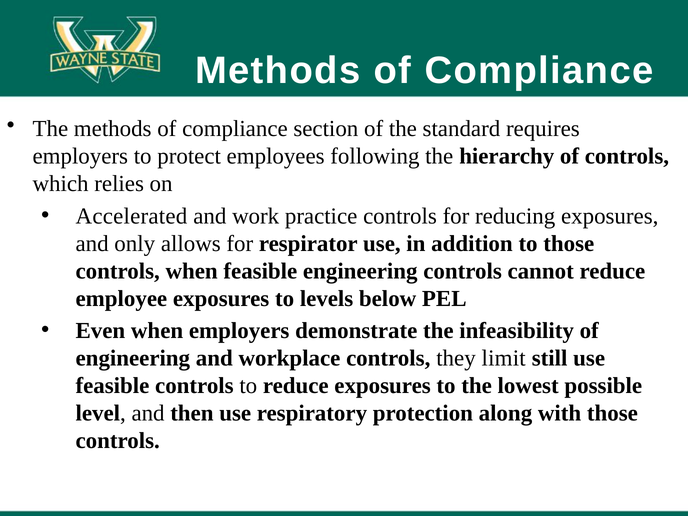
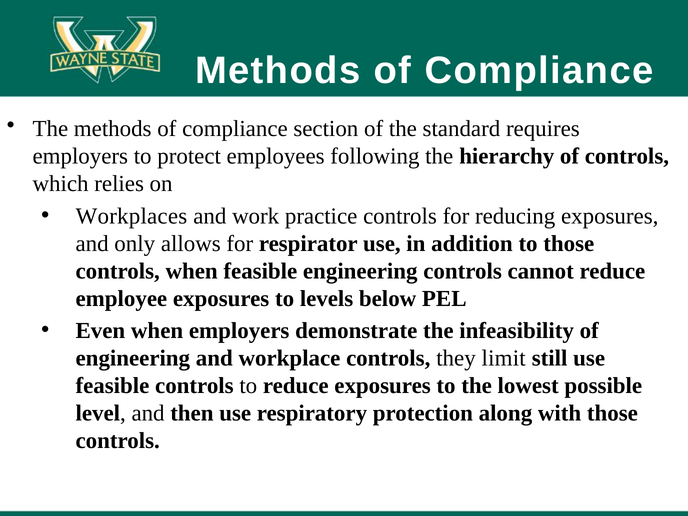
Accelerated: Accelerated -> Workplaces (131, 216)
